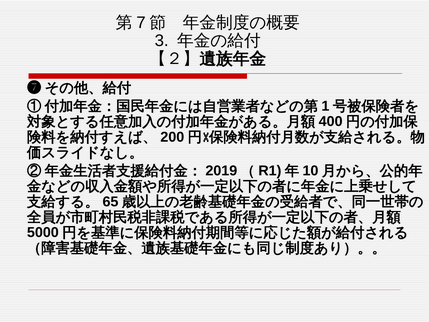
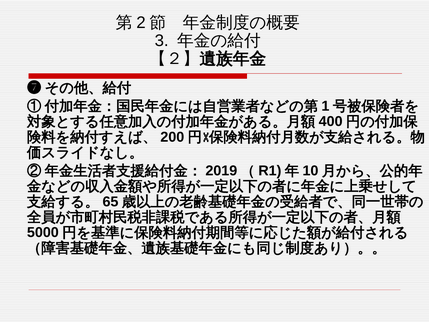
7: 7 -> 2 (141, 23)
